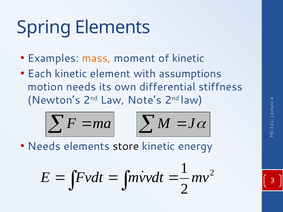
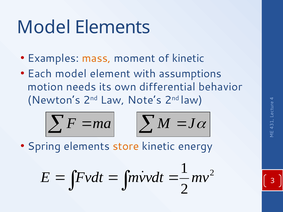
Spring: Spring -> Model (44, 27)
Each kinetic: kinetic -> model (71, 74)
stiffness: stiffness -> behavior (220, 87)
Needs: Needs -> Spring (44, 146)
store colour: black -> orange (126, 146)
